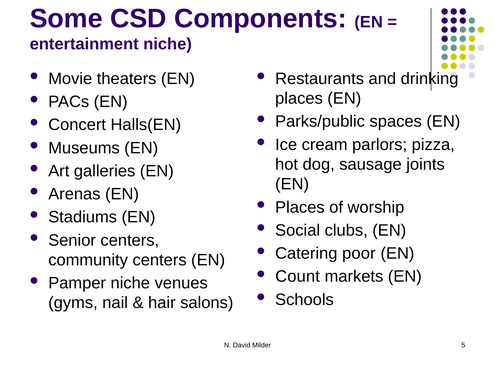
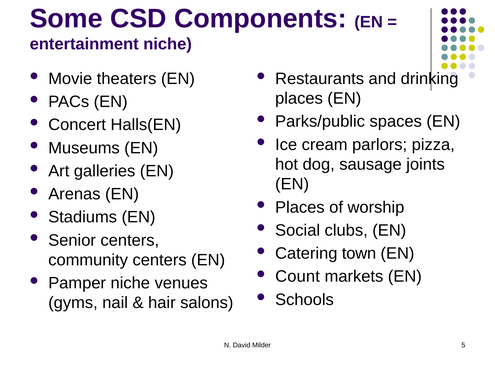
poor: poor -> town (359, 254)
